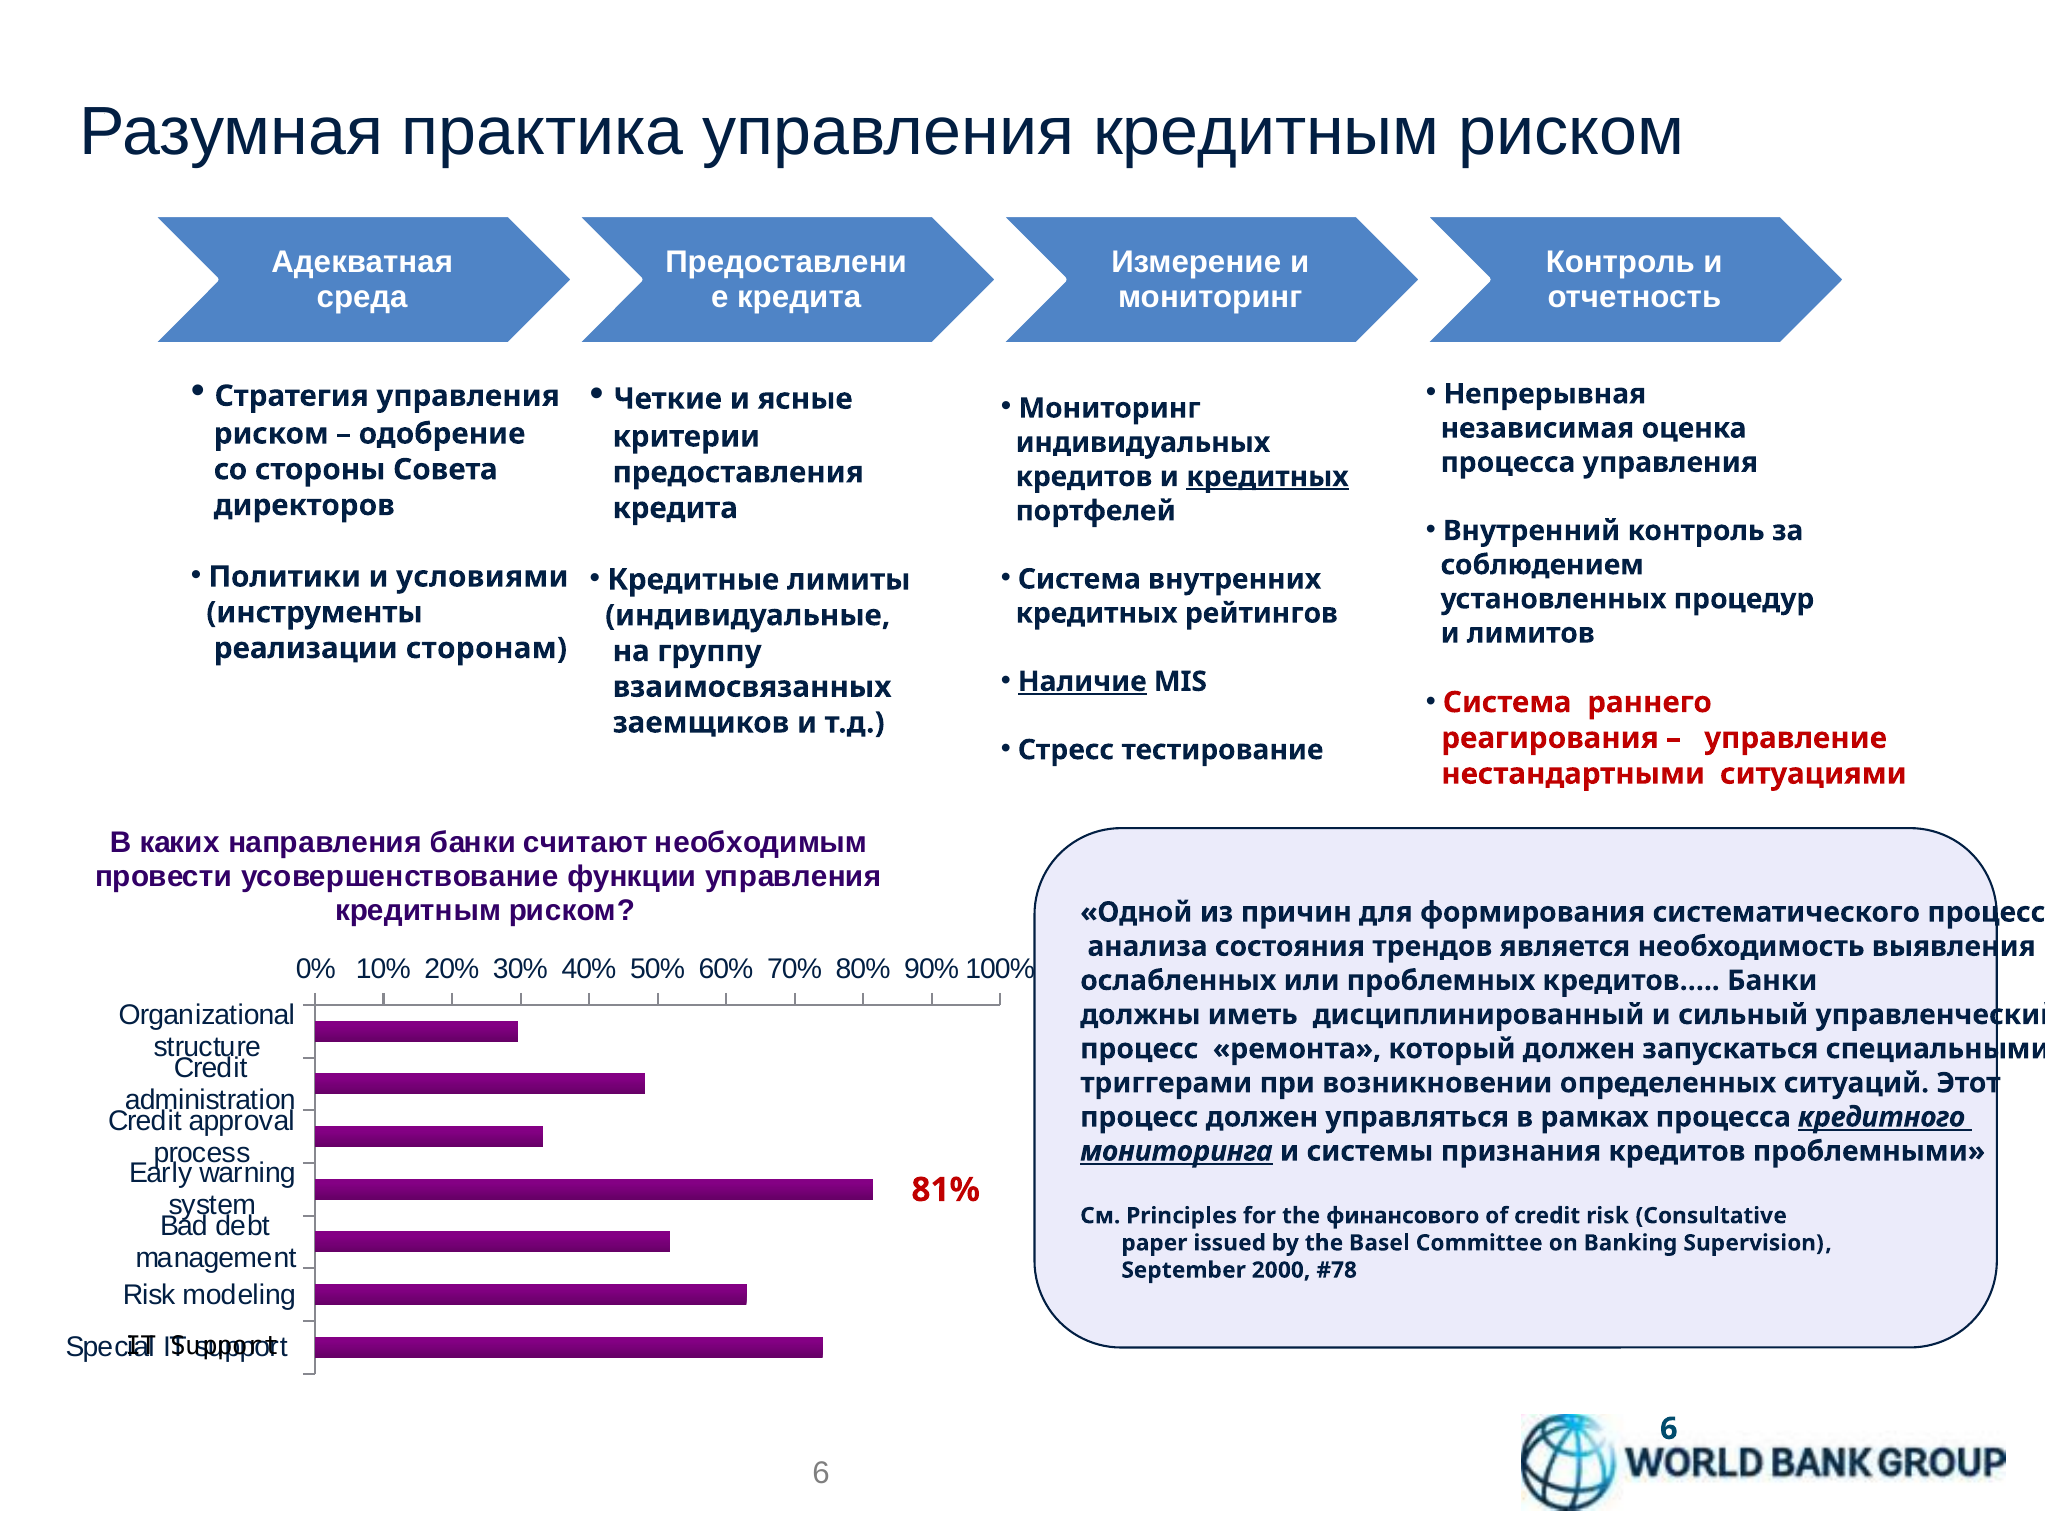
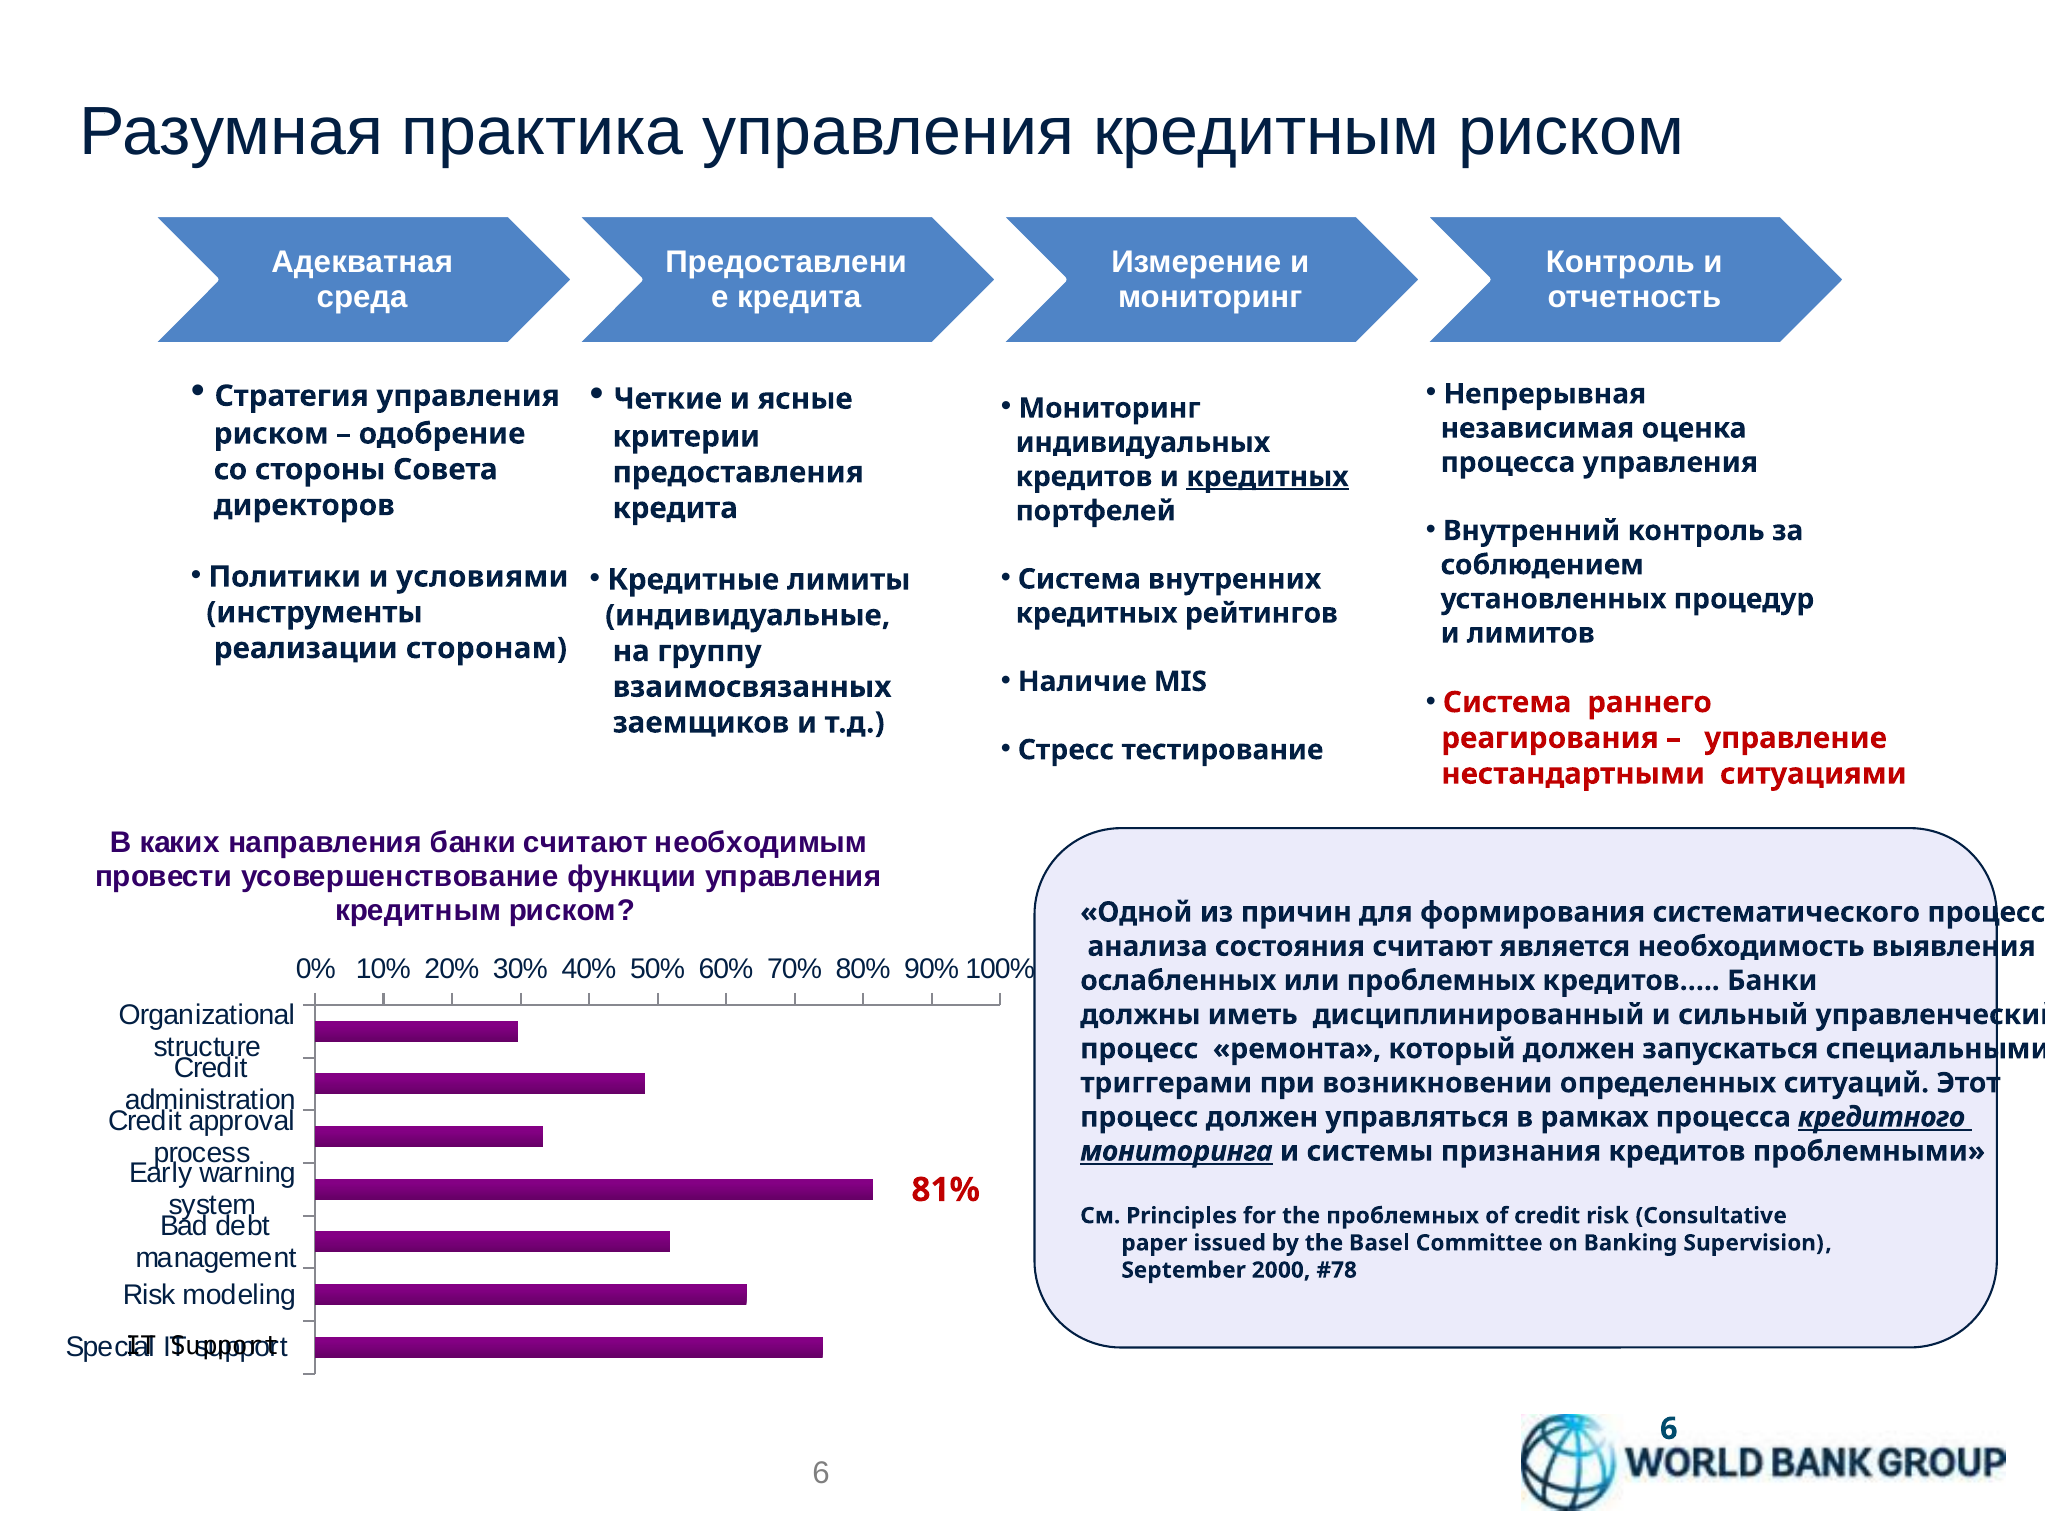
Наличие underline: present -> none (1082, 681)
состояния трендов: трендов -> считают (1432, 946)
the финансового: финансового -> проблемных (1403, 1216)
